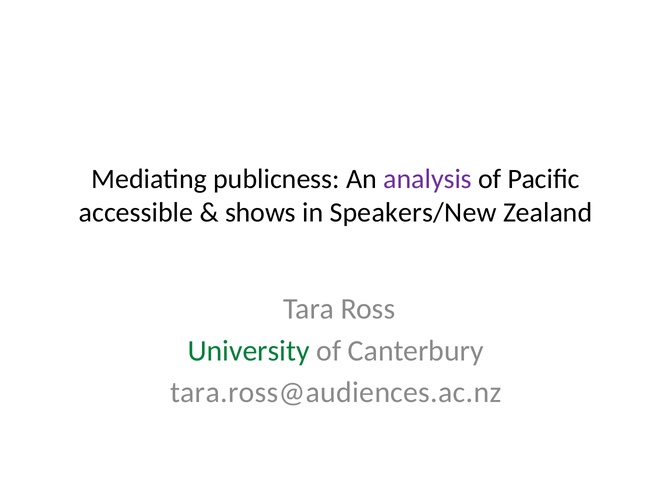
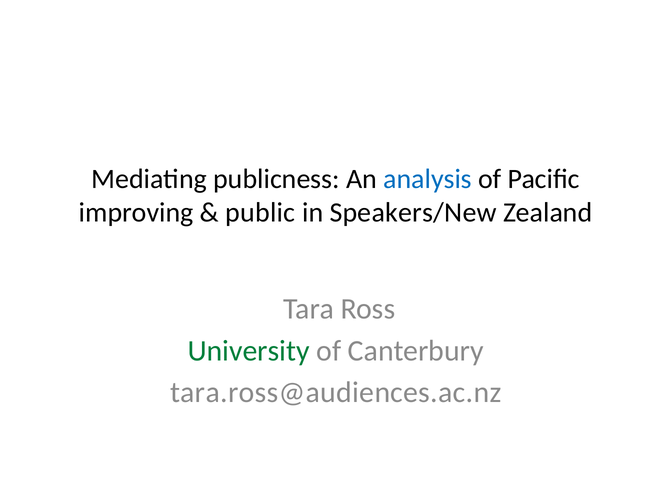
analysis colour: purple -> blue (428, 179)
accessible: accessible -> improving (136, 213)
shows: shows -> public (260, 213)
